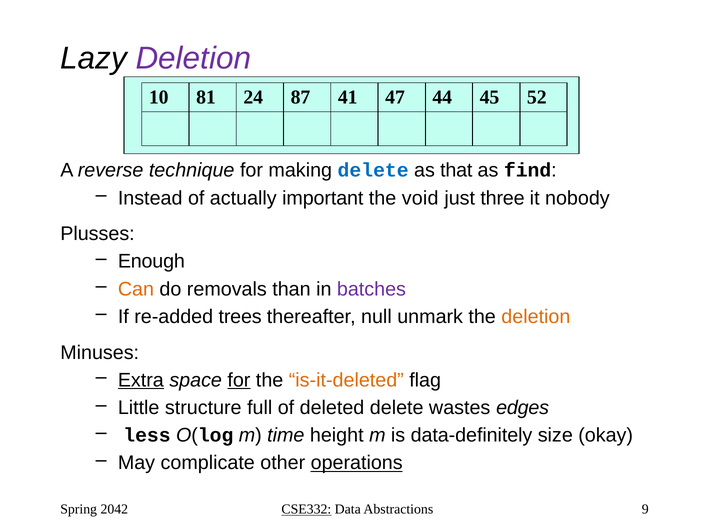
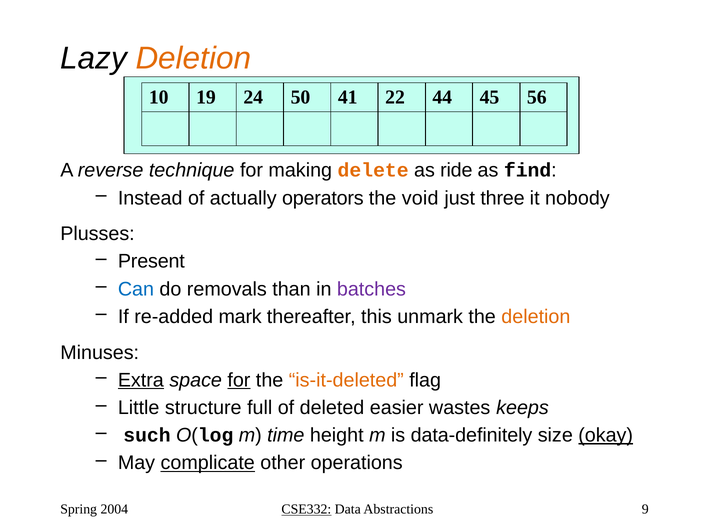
Deletion colour: purple -> orange (193, 58)
81: 81 -> 19 (206, 97)
87: 87 -> 50 (301, 97)
47: 47 -> 22 (395, 97)
52: 52 -> 56 (537, 97)
delete colour: blue -> orange (373, 170)
that: that -> ride (456, 170)
important: important -> operators (323, 198)
Enough: Enough -> Present (151, 261)
Can colour: orange -> blue (136, 289)
trees: trees -> mark (240, 317)
null: null -> this (376, 317)
deleted delete: delete -> easier (397, 408)
edges: edges -> keeps (523, 408)
less: less -> such (147, 435)
okay underline: none -> present (606, 435)
complicate underline: none -> present (208, 463)
operations underline: present -> none (357, 463)
2042: 2042 -> 2004 (114, 509)
